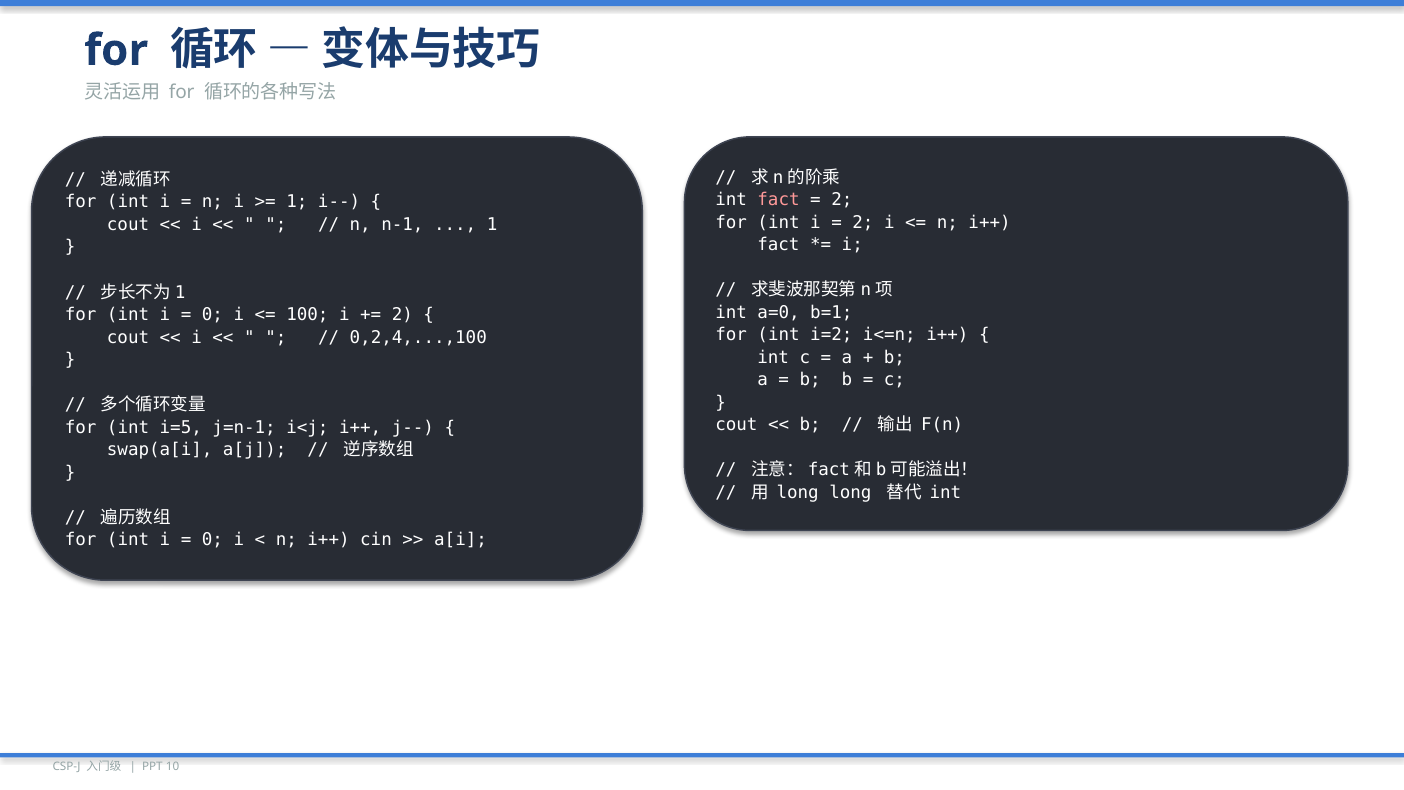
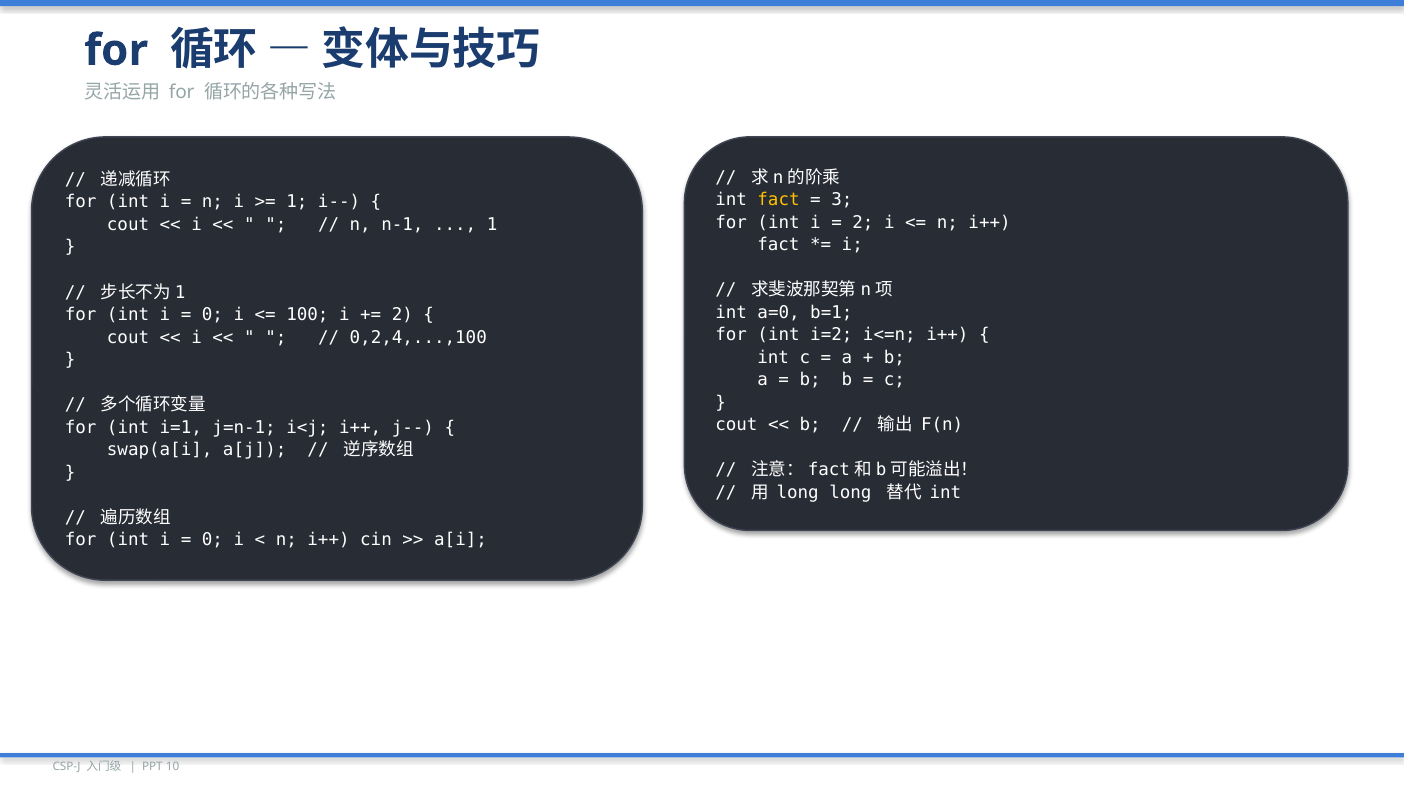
fact colour: pink -> yellow (779, 200)
2: 2 -> 3 (842, 200)
i=5: i=5 -> i=1 (181, 427)
